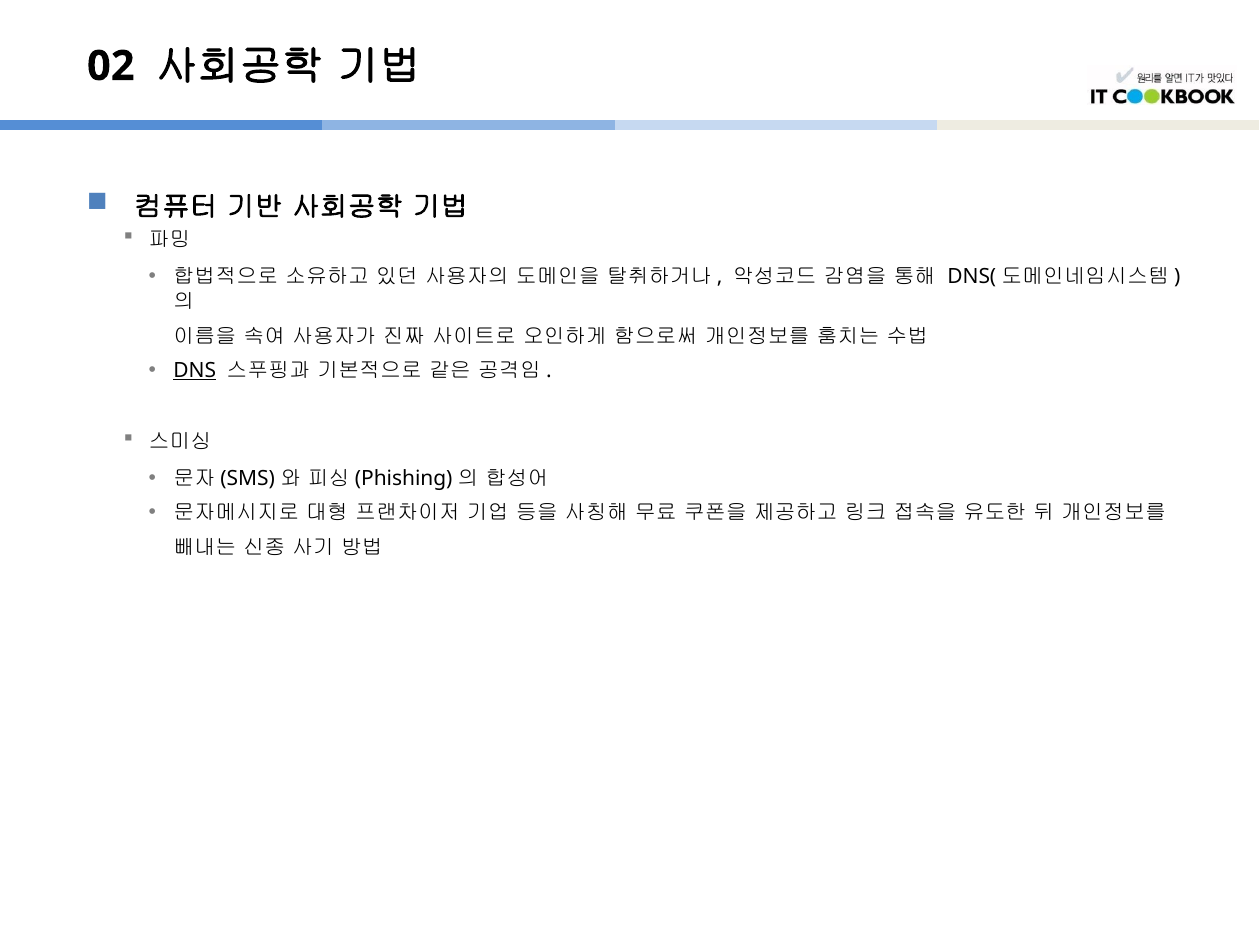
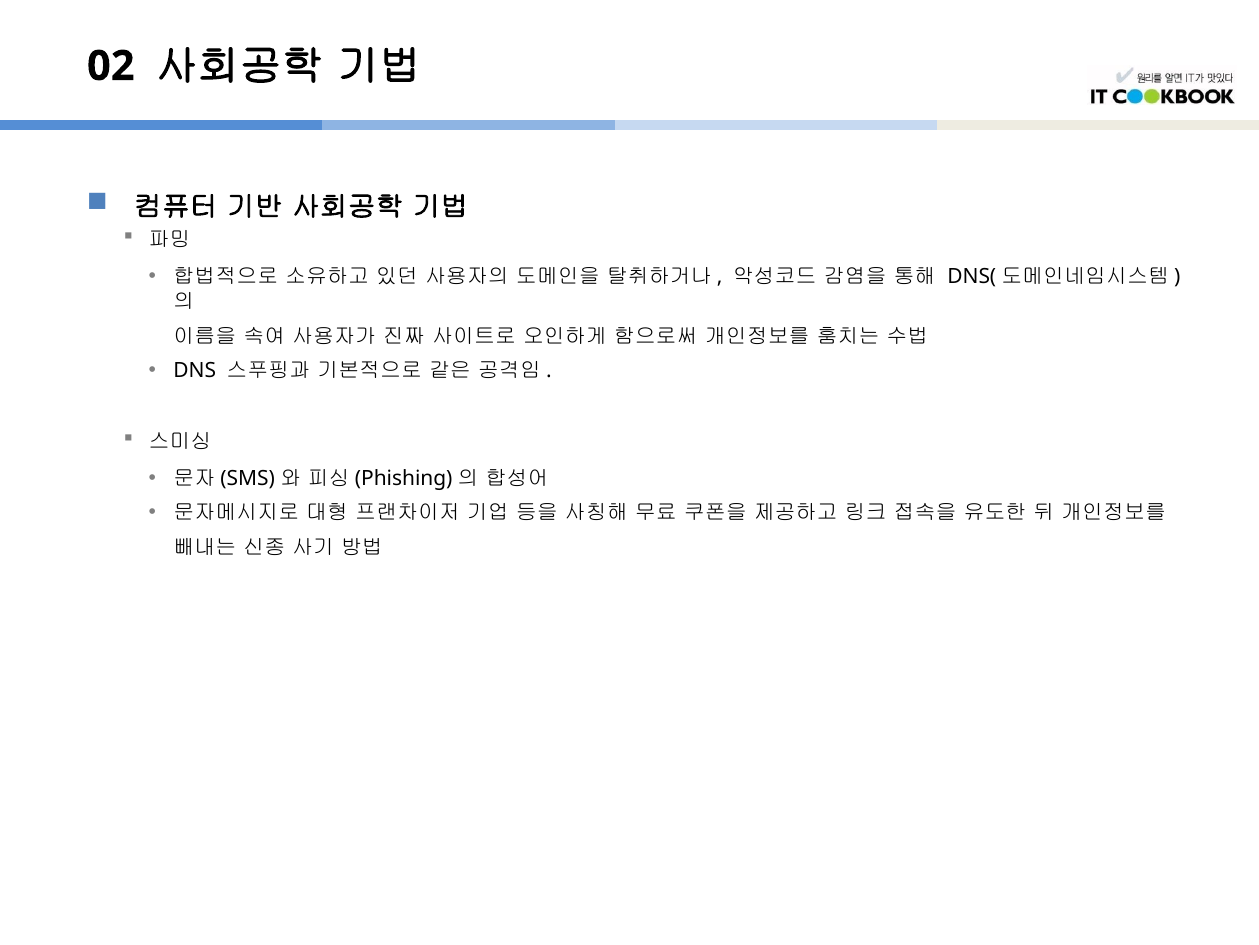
DNS underline: present -> none (195, 370)
